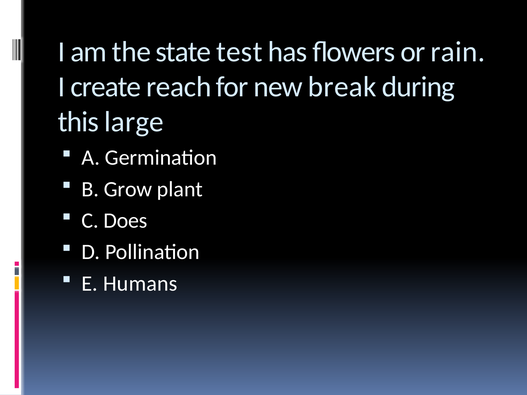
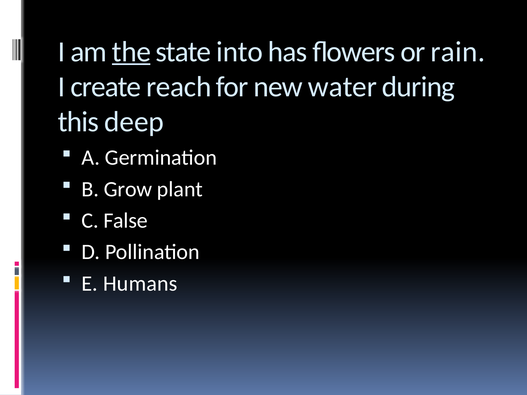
the underline: none -> present (131, 52)
test: test -> into (240, 52)
break: break -> water (342, 87)
large: large -> deep (134, 122)
Does: Does -> False (126, 221)
